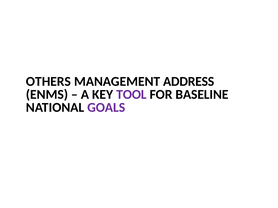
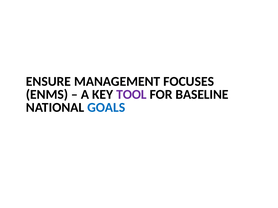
OTHERS: OTHERS -> ENSURE (48, 82)
ADDRESS: ADDRESS -> FOCUSES (189, 82)
GOALS colour: purple -> blue (106, 108)
